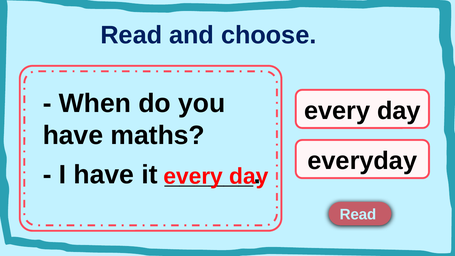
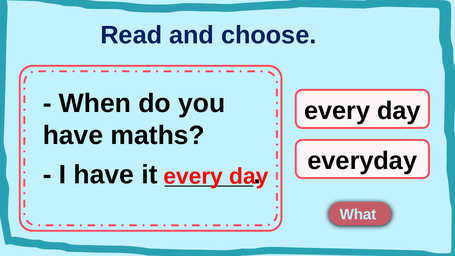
Read: Read -> What (358, 215)
